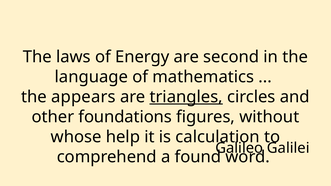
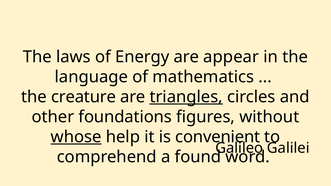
second: second -> appear (231, 57)
appears: appears -> creature (84, 97)
whose underline: none -> present (76, 137)
calculation: calculation -> convenient (218, 137)
